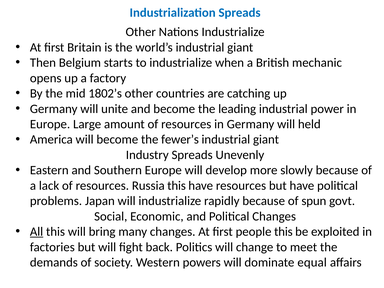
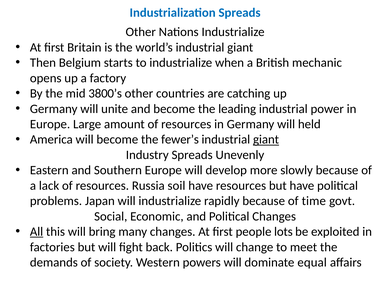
1802’s: 1802’s -> 3800’s (105, 93)
giant underline: none -> present (266, 140)
Russia this: this -> soil (176, 186)
spun: spun -> time (314, 201)
people this: this -> lots (283, 232)
